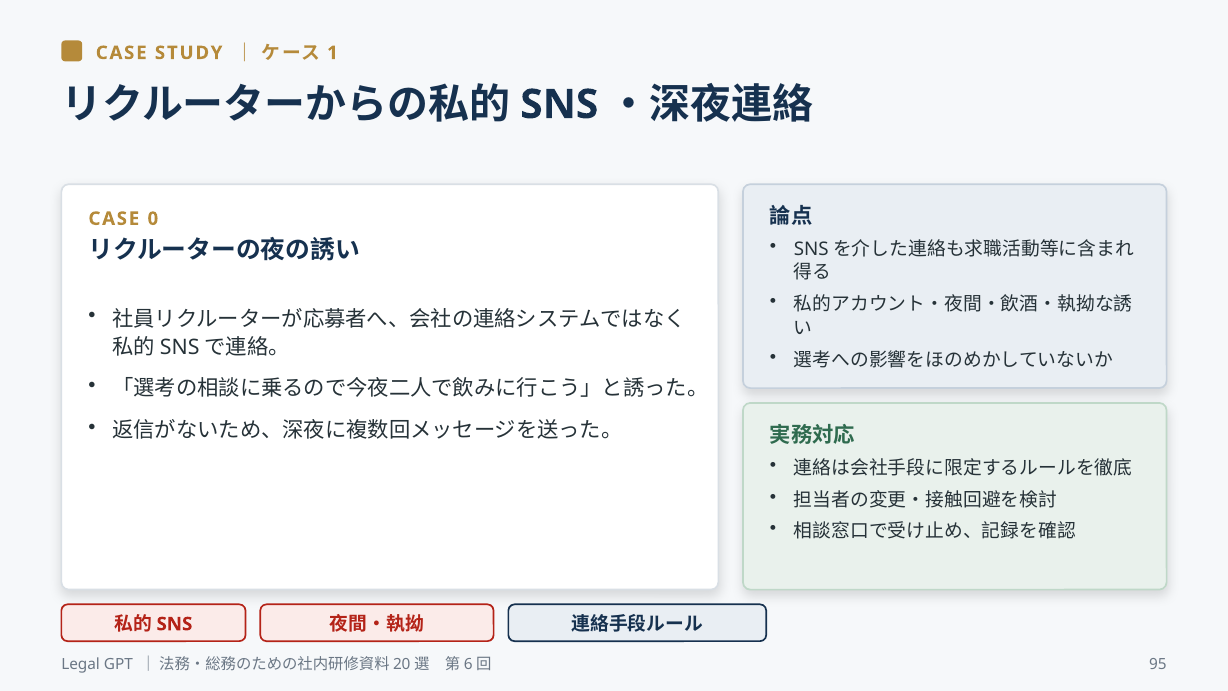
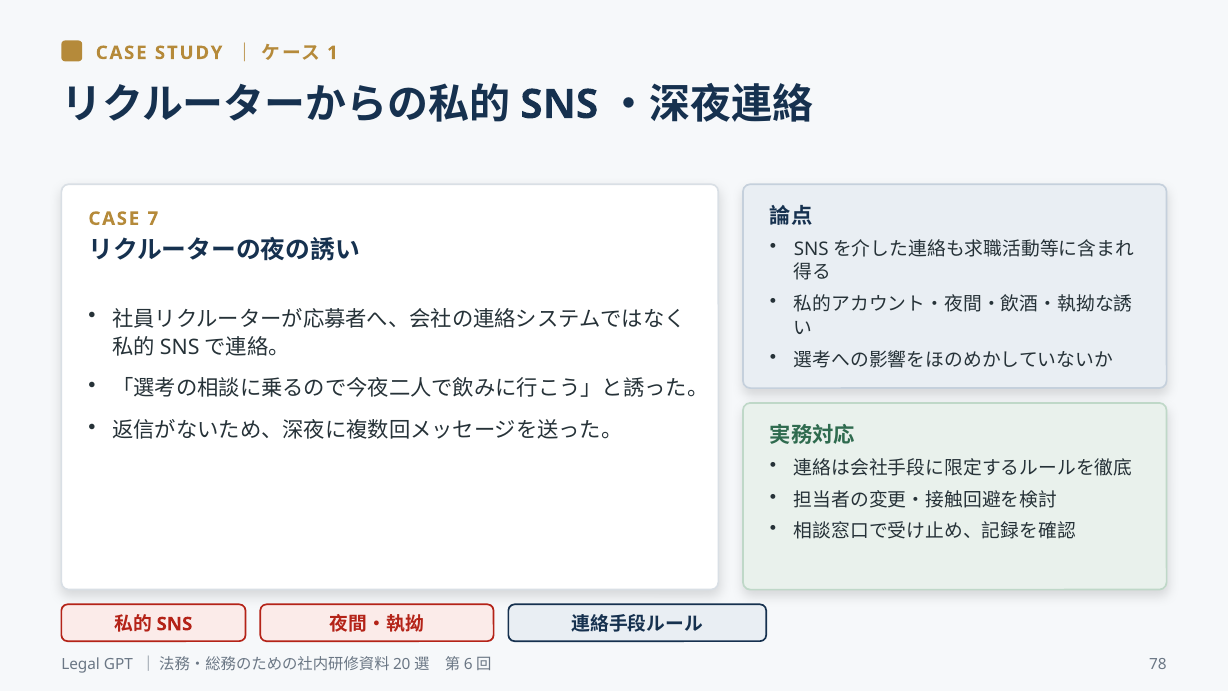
0: 0 -> 7 (153, 219)
95: 95 -> 78 (1158, 664)
